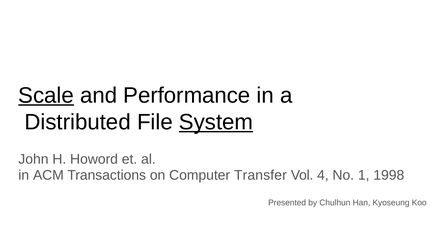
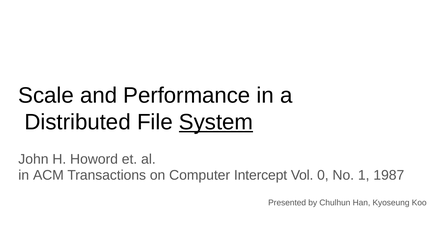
Scale underline: present -> none (46, 95)
Transfer: Transfer -> Intercept (261, 175)
4: 4 -> 0 (323, 175)
1998: 1998 -> 1987 (389, 175)
